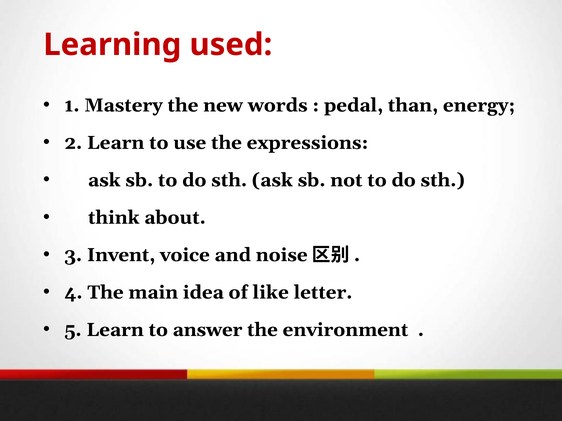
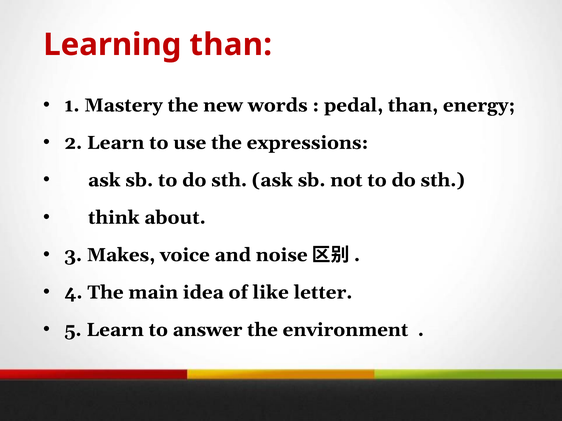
Learning used: used -> than (231, 45)
Invent: Invent -> Makes (121, 255)
